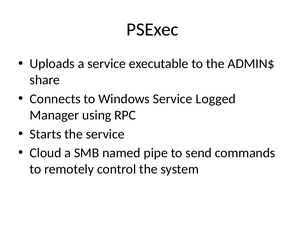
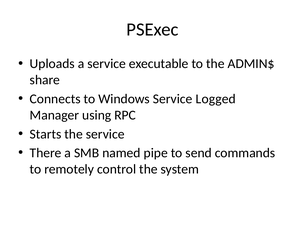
Cloud: Cloud -> There (46, 153)
